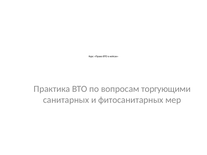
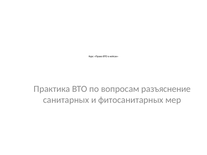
торгующими: торгующими -> разъяснение (166, 89)
